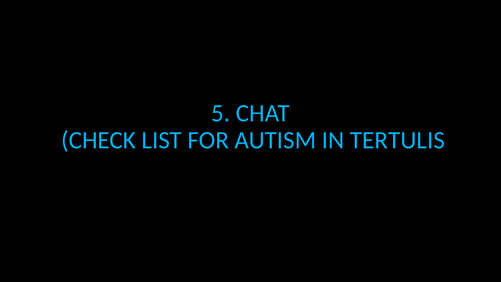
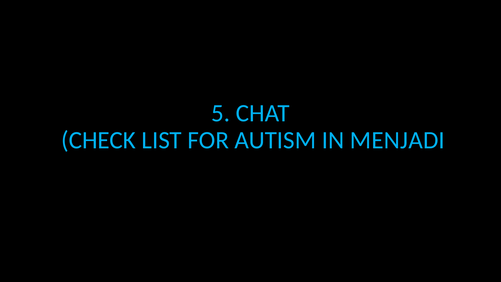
TERTULIS: TERTULIS -> MENJADI (397, 140)
